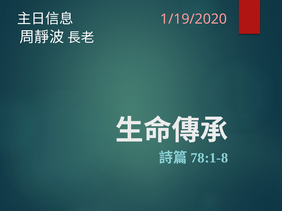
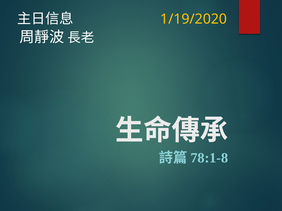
1/19/2020 colour: pink -> yellow (194, 19)
